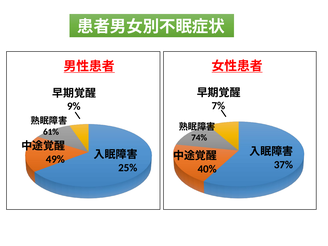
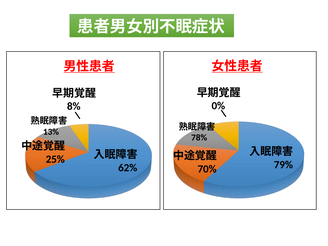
7%: 7% -> 0% (218, 106)
9%: 9% -> 8% (74, 106)
61%: 61% -> 13% (51, 132)
74%: 74% -> 78% (199, 138)
49%: 49% -> 25% (55, 159)
37%: 37% -> 79% (283, 165)
25%: 25% -> 62% (128, 168)
40%: 40% -> 70% (207, 169)
